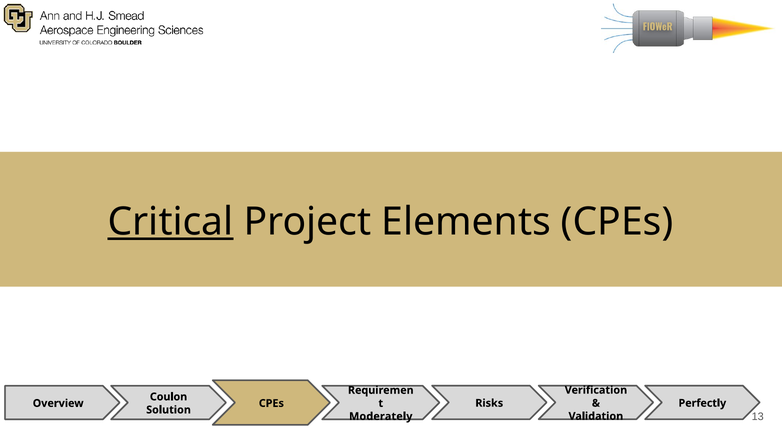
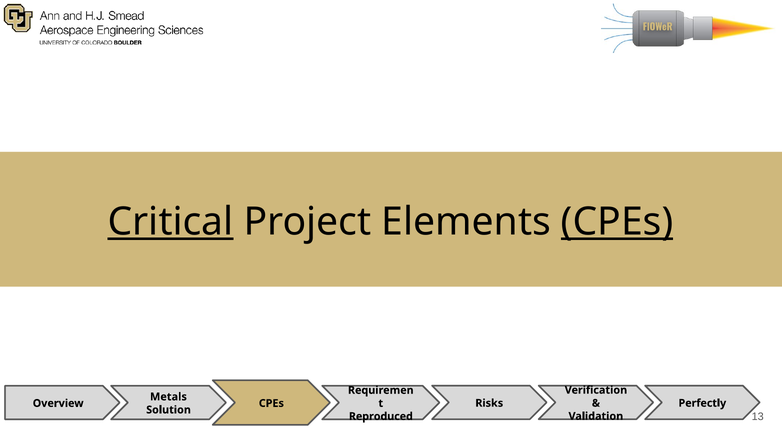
CPEs underline: none -> present (617, 222)
Coulon: Coulon -> Metals (168, 397)
Moderately: Moderately -> Reproduced (381, 416)
